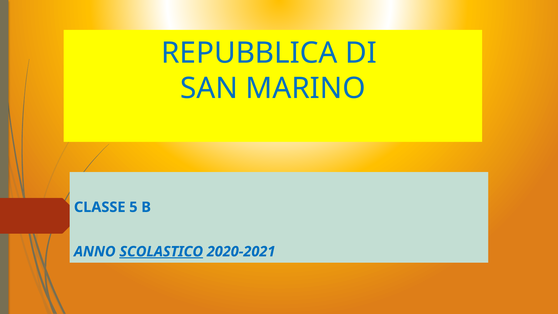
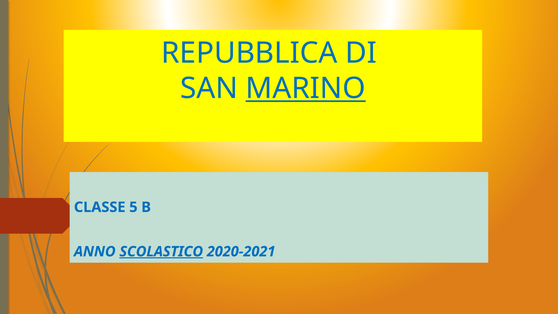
MARINO underline: none -> present (306, 88)
